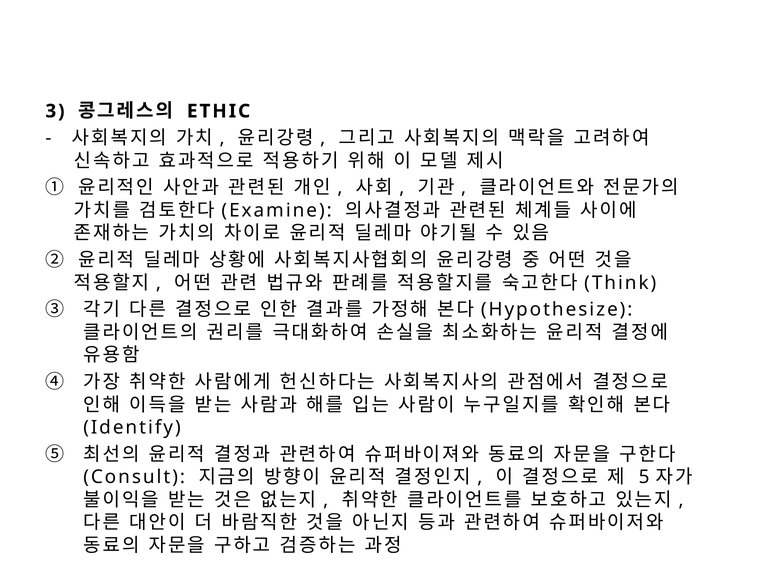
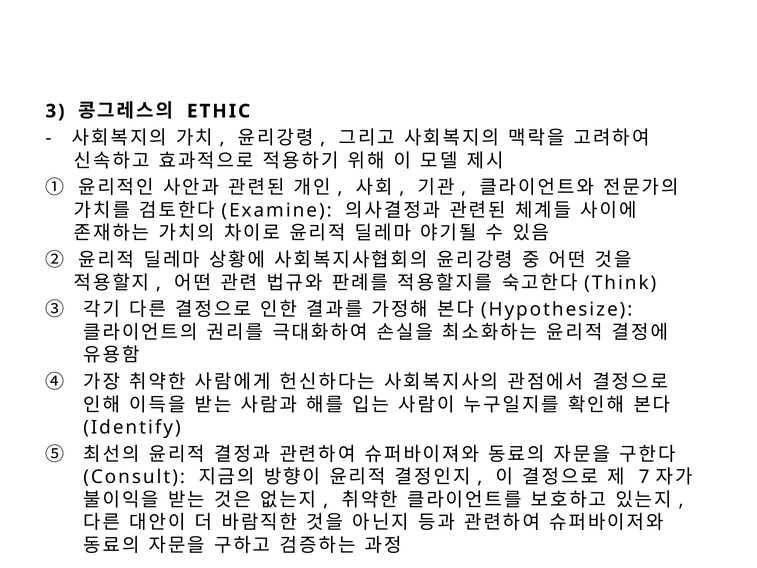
5: 5 -> 7 (644, 477)
